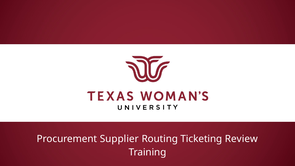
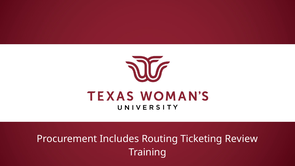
Supplier: Supplier -> Includes (119, 139)
